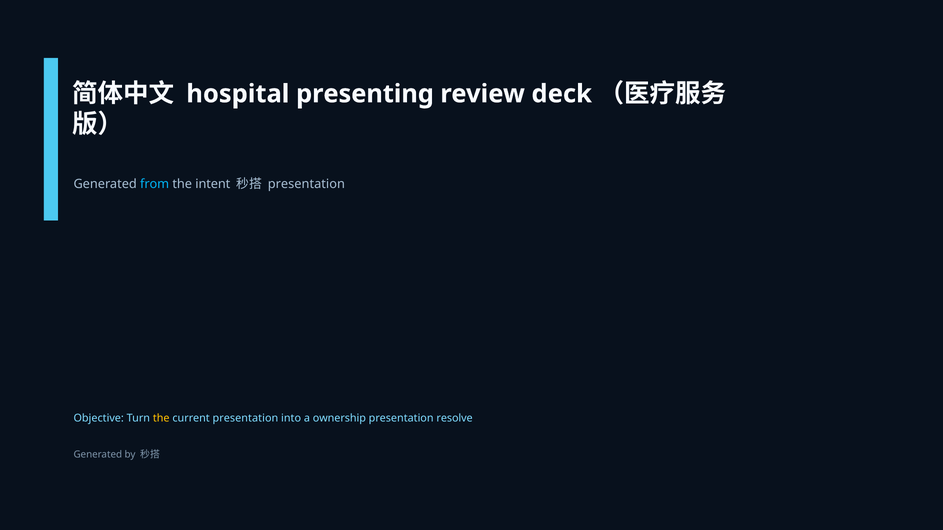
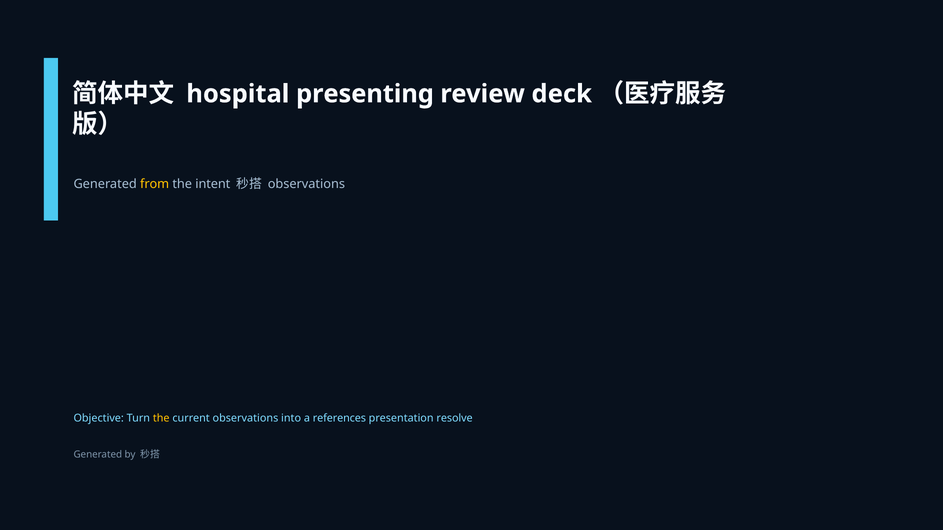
from colour: light blue -> yellow (155, 184)
presentation: presentation -> observations (306, 184)
current presentation: presentation -> observations (245, 419)
ownership: ownership -> references (339, 419)
